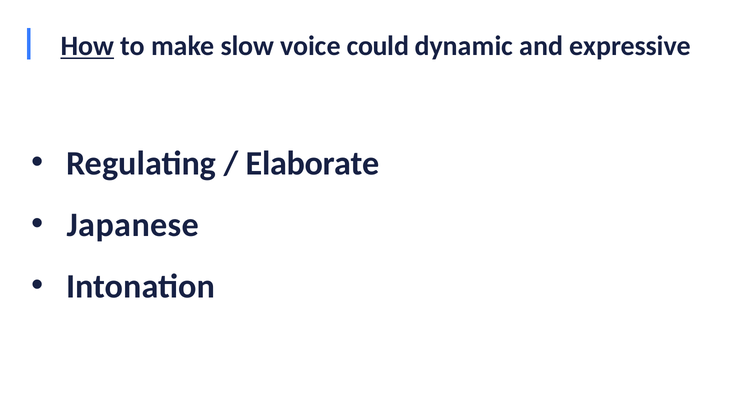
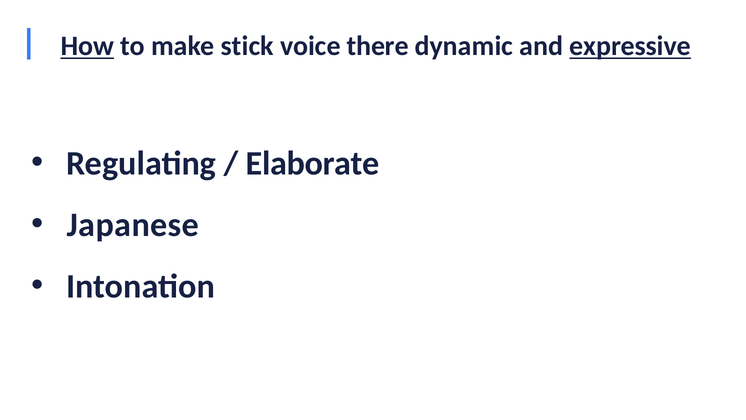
slow: slow -> stick (247, 46)
could: could -> there (378, 46)
expressive underline: none -> present (630, 46)
